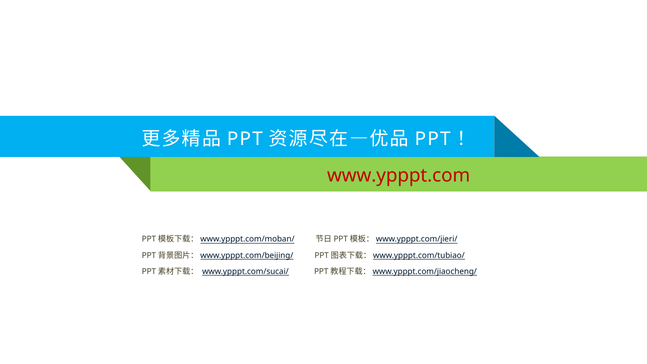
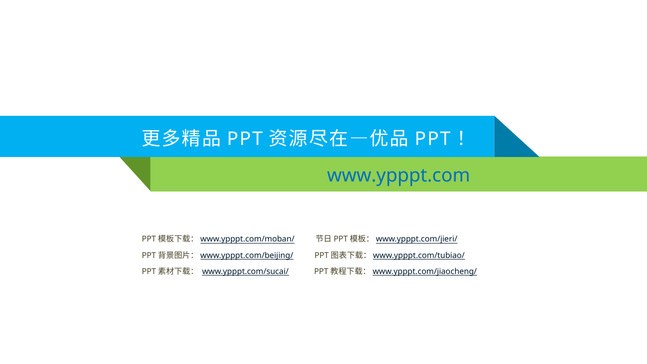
www.ypppt.com colour: red -> blue (399, 175)
